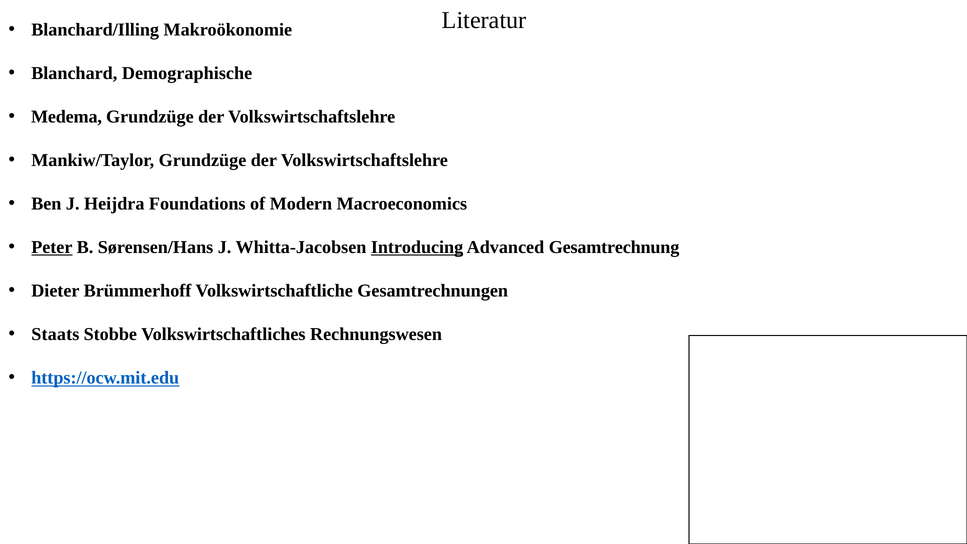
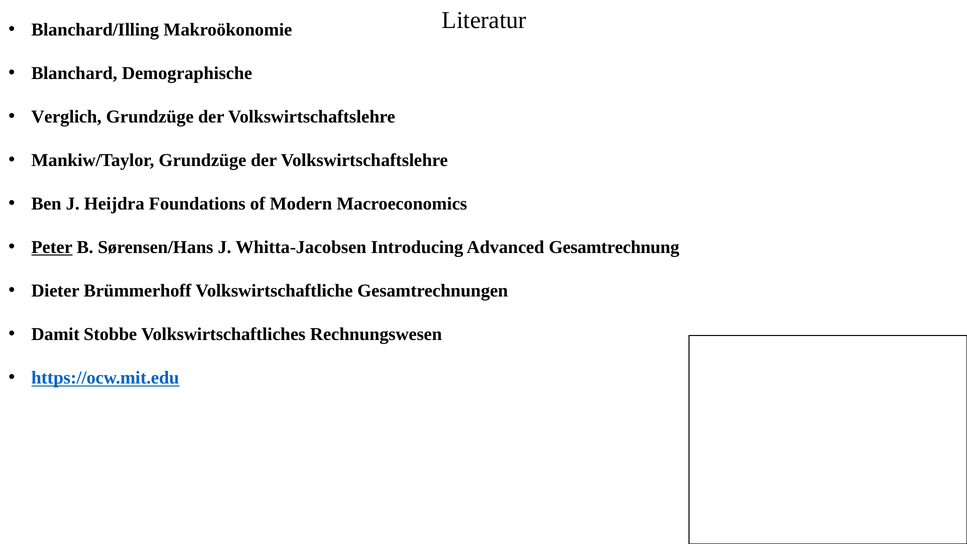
Medema: Medema -> Verglich (66, 117)
Introducing underline: present -> none (417, 247)
Staats: Staats -> Damit (55, 334)
